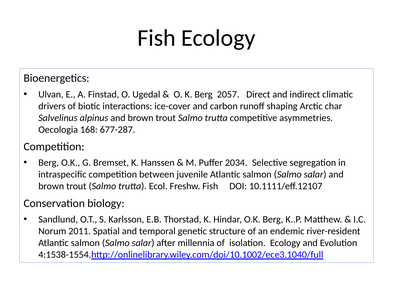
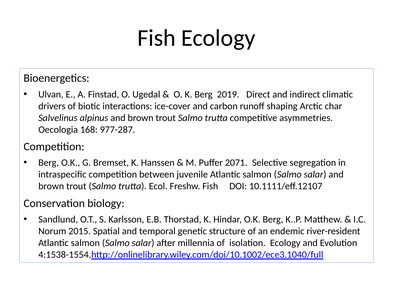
2057: 2057 -> 2019 (228, 95)
677-287: 677-287 -> 977-287 (118, 130)
2034: 2034 -> 2071 (236, 163)
2011: 2011 -> 2015 (80, 232)
